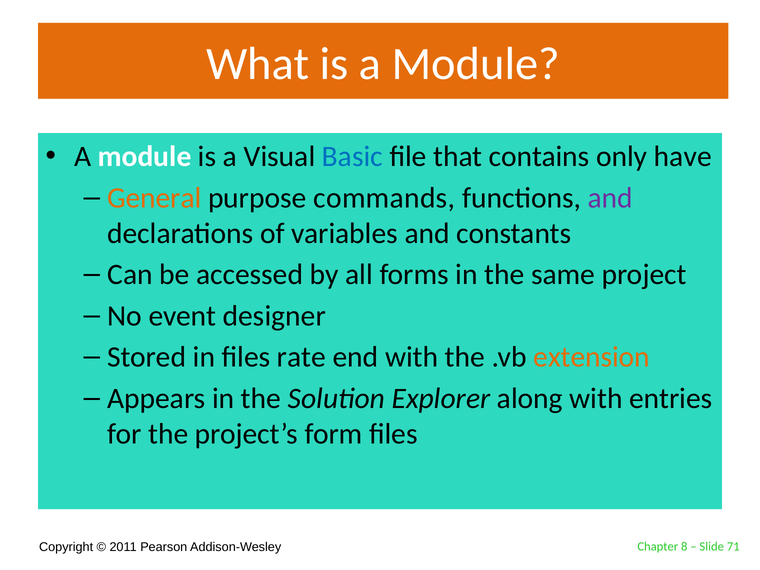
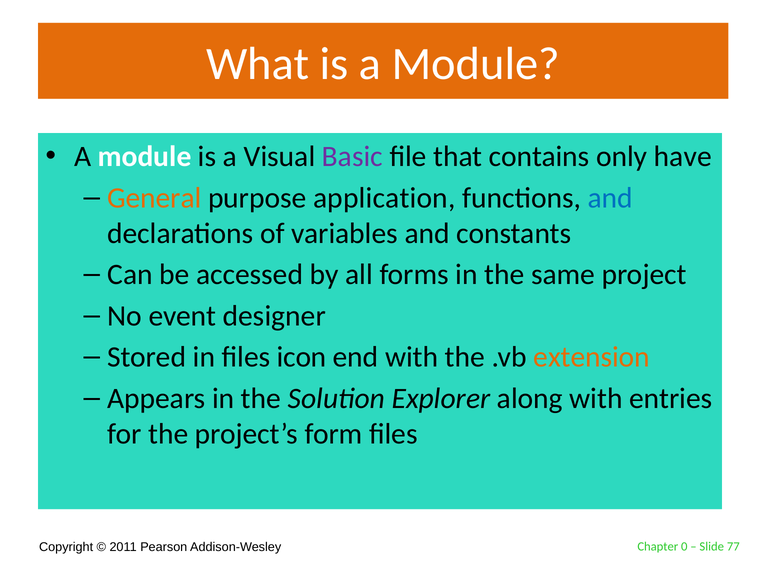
Basic colour: blue -> purple (352, 157)
commands: commands -> application (384, 198)
and colour: purple -> blue (610, 198)
rate: rate -> icon (302, 357)
8: 8 -> 0 (684, 547)
71: 71 -> 77 (733, 547)
